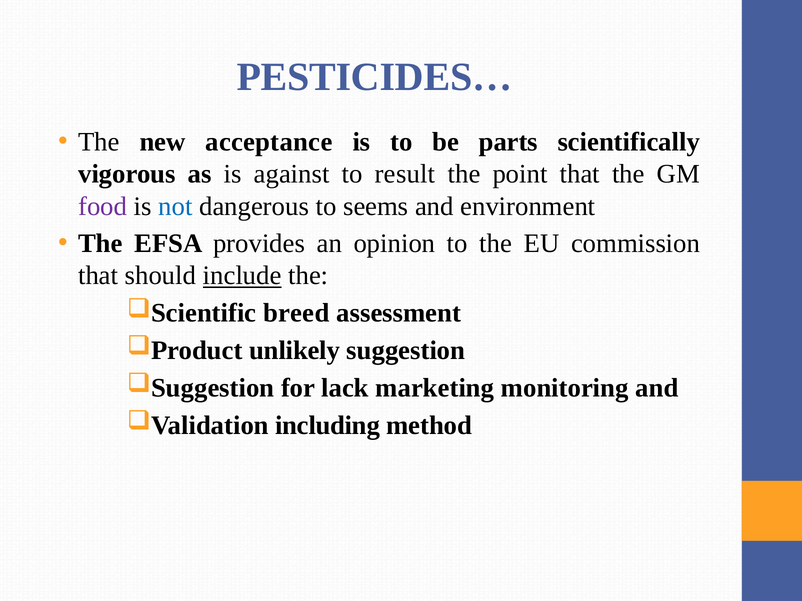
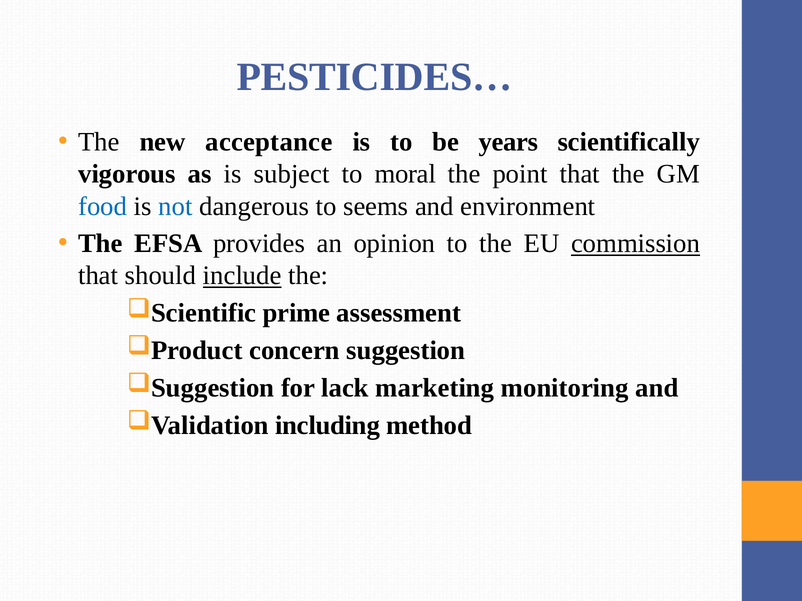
parts: parts -> years (508, 142)
against: against -> subject (292, 174)
result: result -> moral (405, 174)
food colour: purple -> blue (103, 206)
commission underline: none -> present (636, 244)
breed: breed -> prime (296, 313)
unlikely: unlikely -> concern (295, 351)
